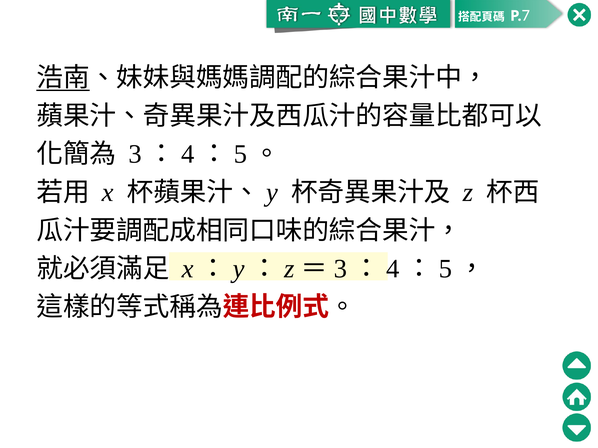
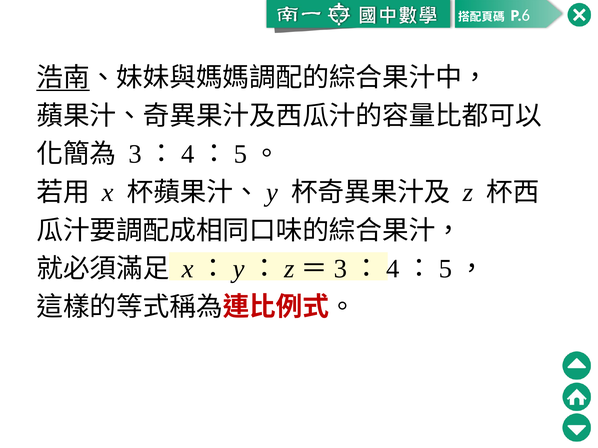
7: 7 -> 6 (526, 15)
